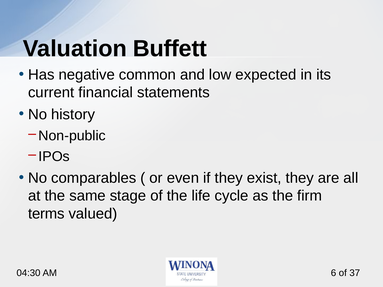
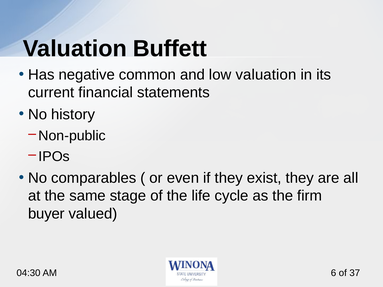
low expected: expected -> valuation (266, 75)
terms: terms -> buyer (46, 214)
